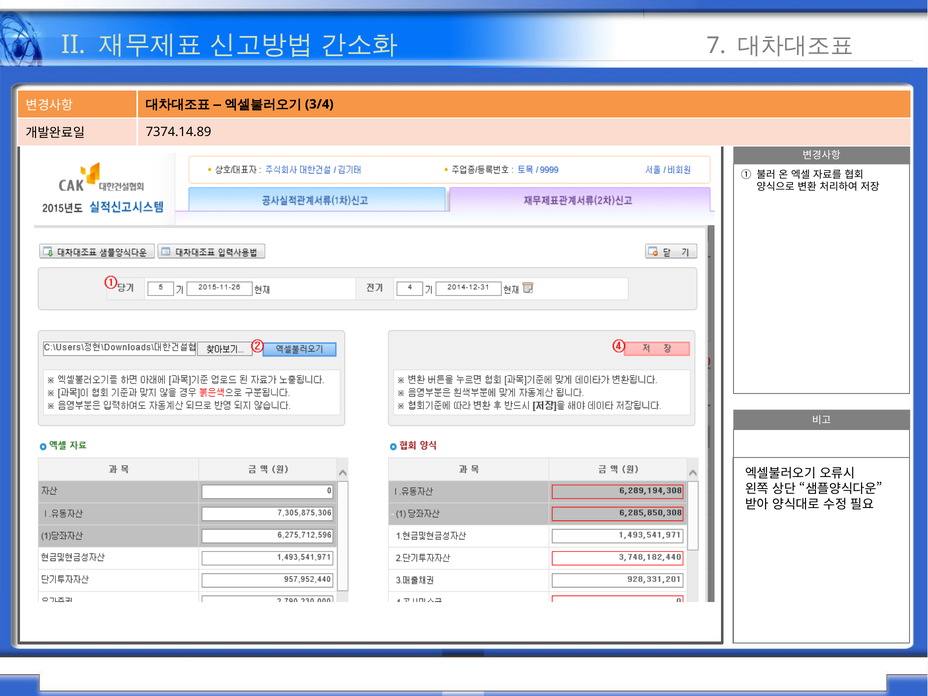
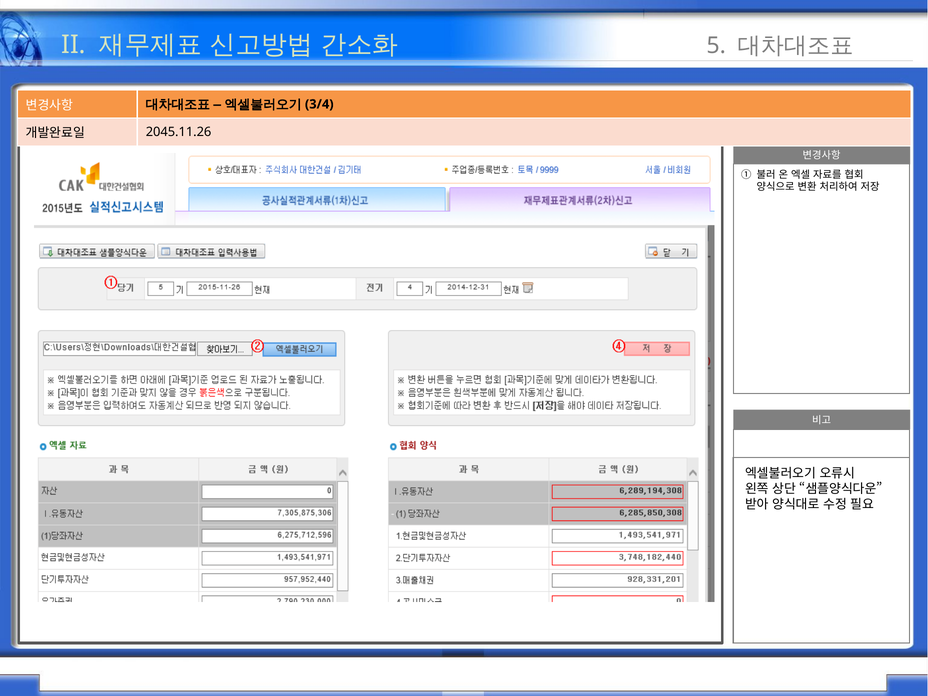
7: 7 -> 5 (716, 46)
7374.14.89: 7374.14.89 -> 2045.11.26 (179, 132)
